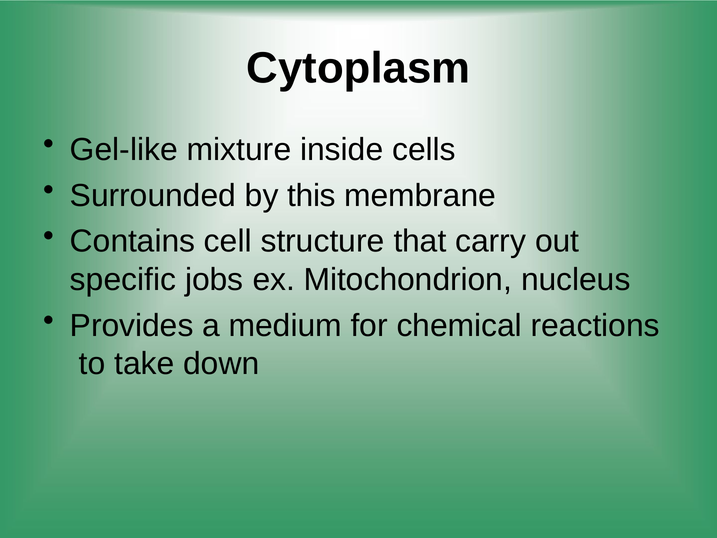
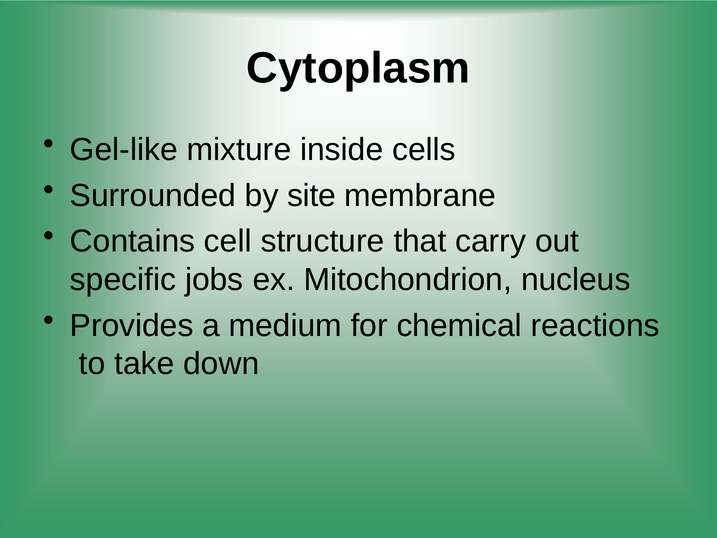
this: this -> site (311, 195)
